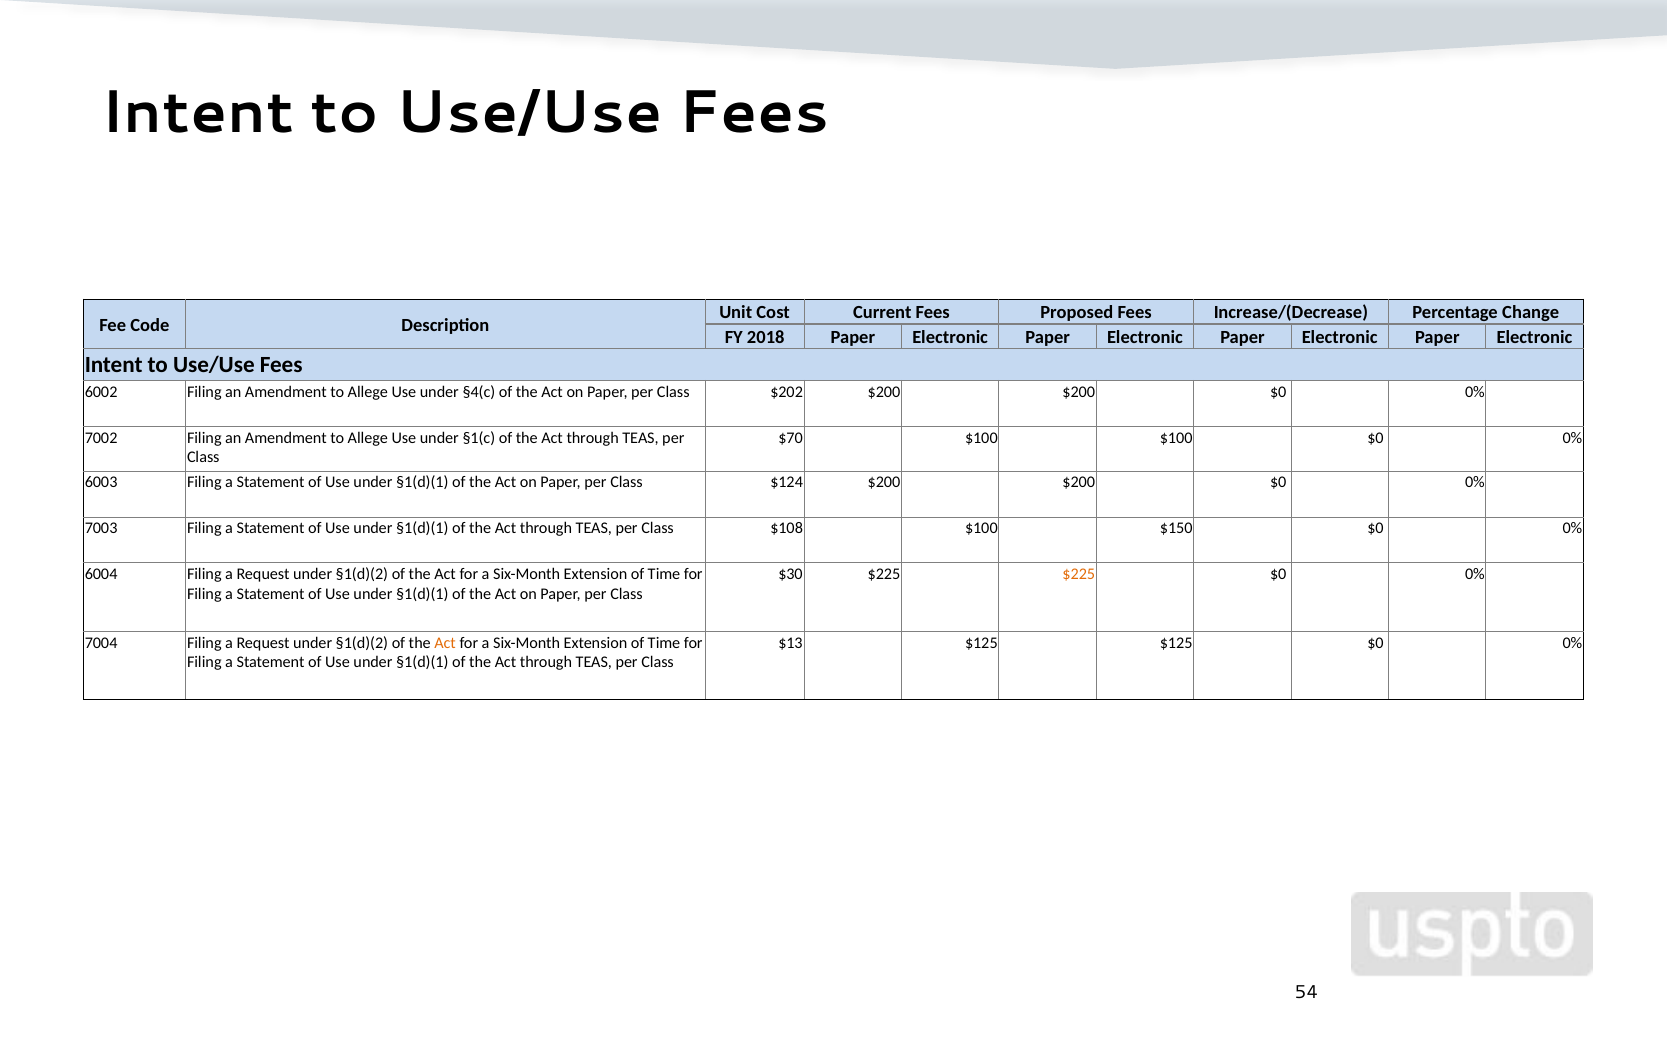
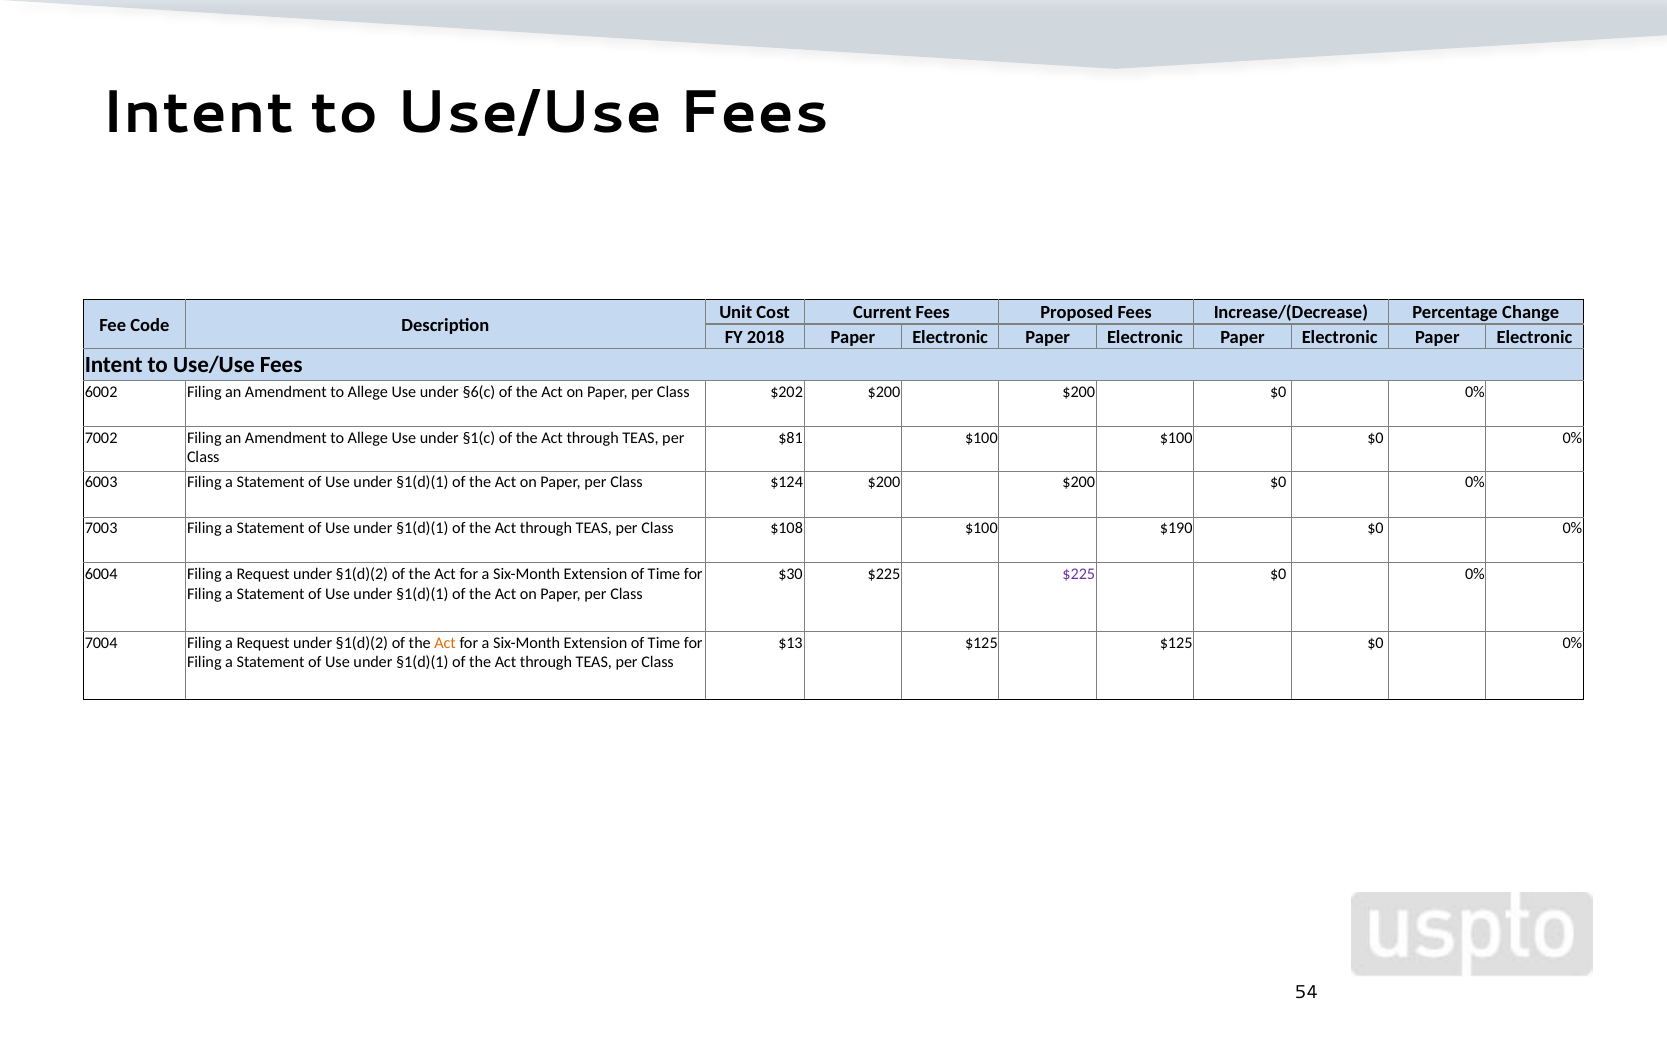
§4(c: §4(c -> §6(c (479, 392)
$70: $70 -> $81 (791, 438)
$150: $150 -> $190 (1176, 528)
$225 colour: orange -> purple (1079, 574)
